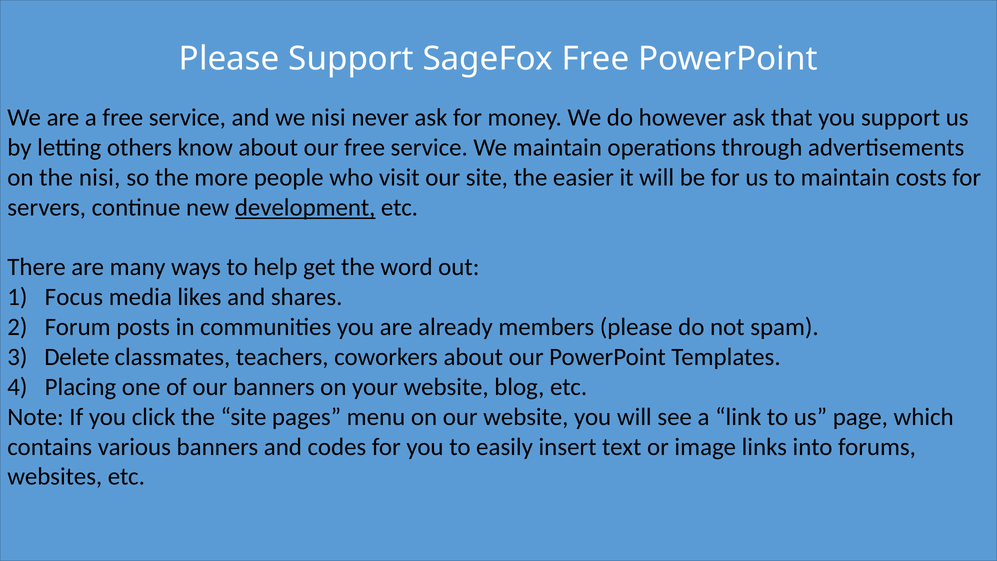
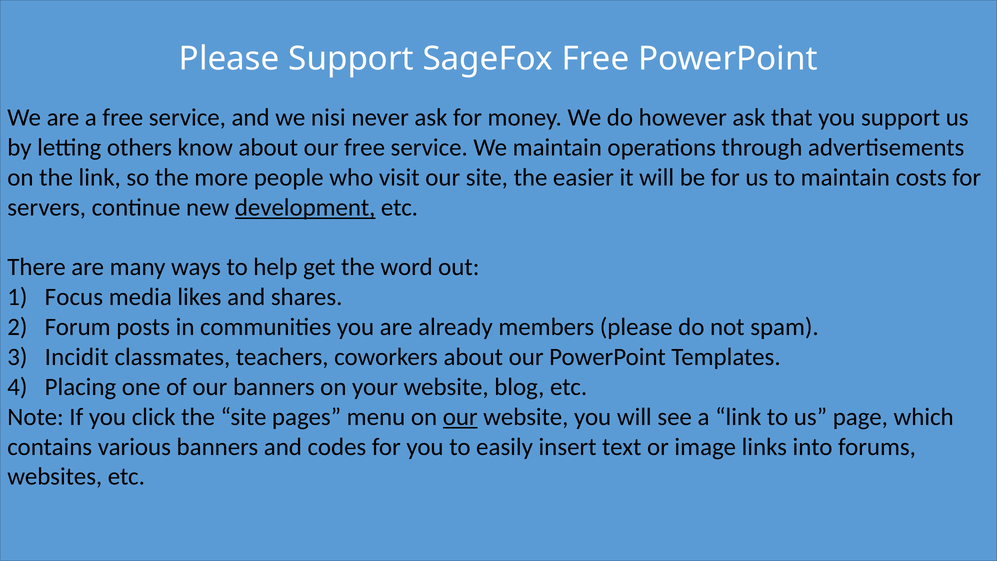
the nisi: nisi -> link (100, 177)
Delete: Delete -> Incidit (77, 357)
our underline: none -> present (460, 417)
